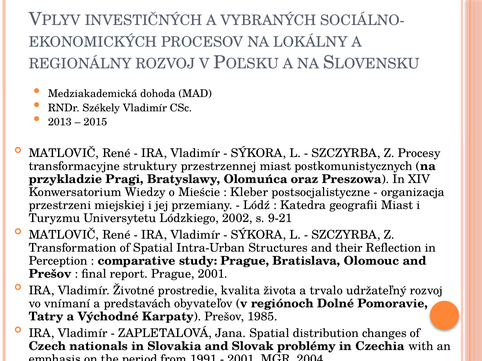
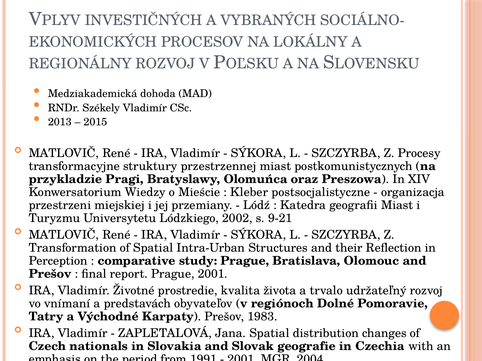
1985: 1985 -> 1983 (263, 317)
problémy: problémy -> geografie (307, 347)
